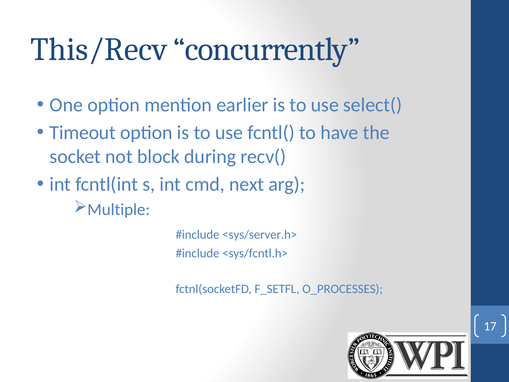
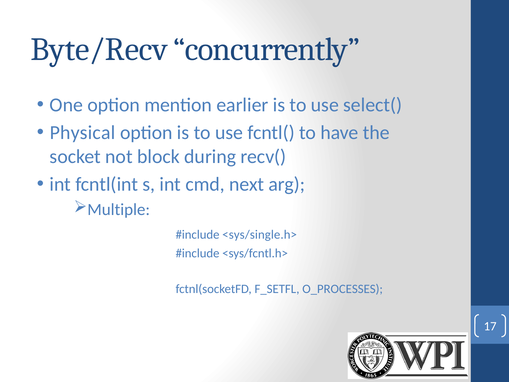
This/Recv: This/Recv -> Byte/Recv (99, 49)
Timeout: Timeout -> Physical (82, 133)
<sys/server.h>: <sys/server.h> -> <sys/single.h> (260, 235)
